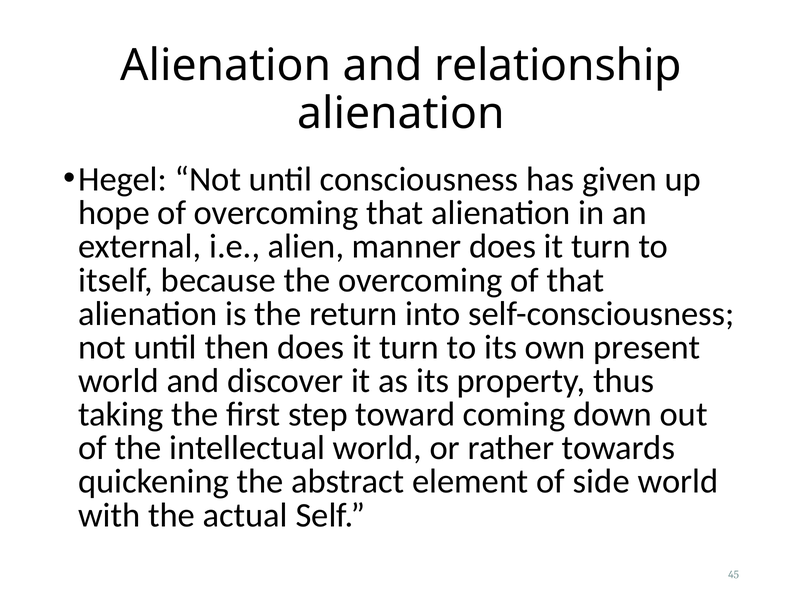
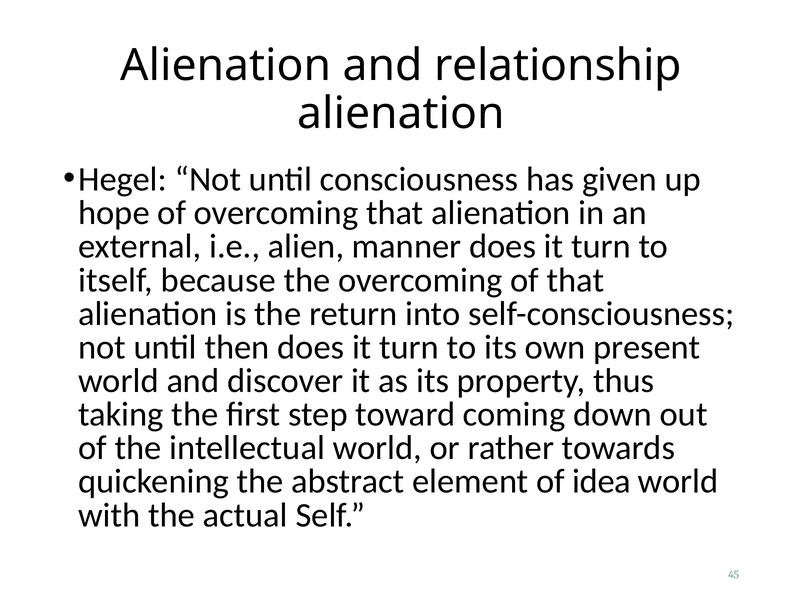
side: side -> idea (602, 482)
